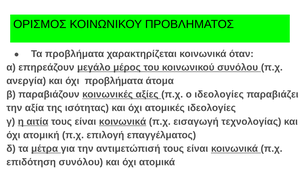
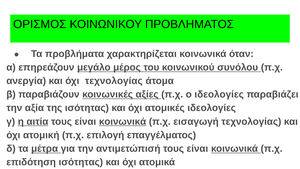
όχι προβλήματα: προβλήματα -> τεχνολογίας (114, 81)
επιδότηση συνόλου: συνόλου -> ισότητας (81, 162)
